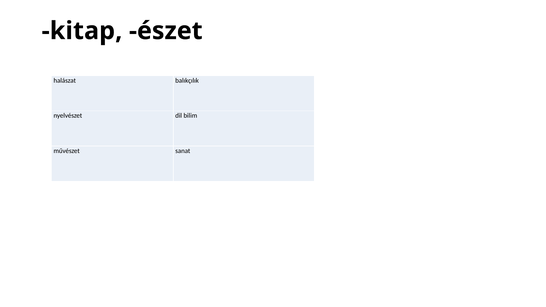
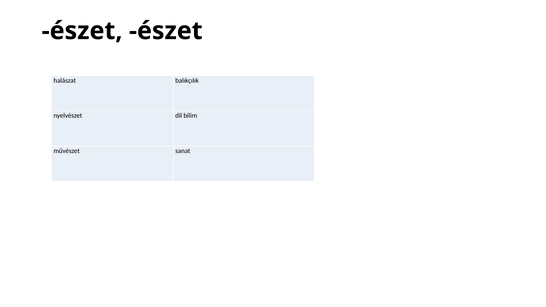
kitap: kitap -> észet (82, 31)
